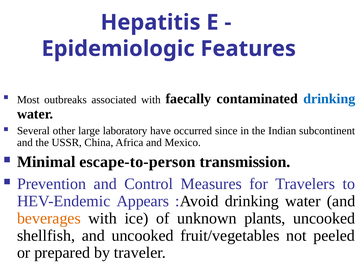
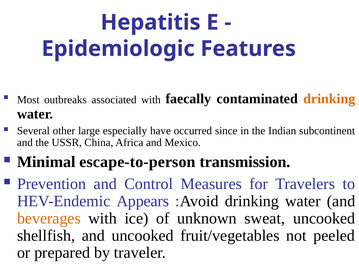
drinking colour: blue -> orange (329, 99)
laboratory: laboratory -> especially (125, 131)
plants: plants -> sweat (265, 218)
